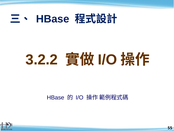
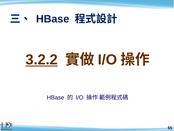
3.2.2 underline: none -> present (42, 60)
